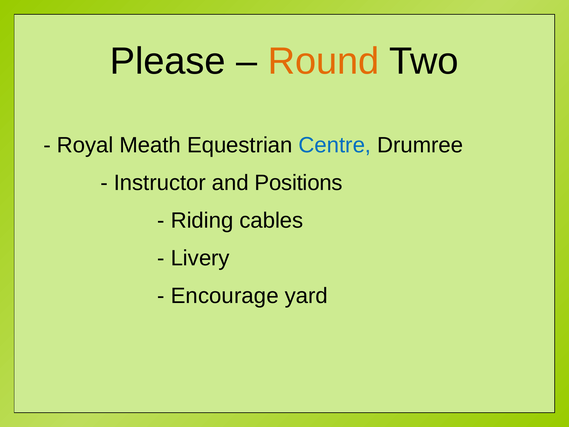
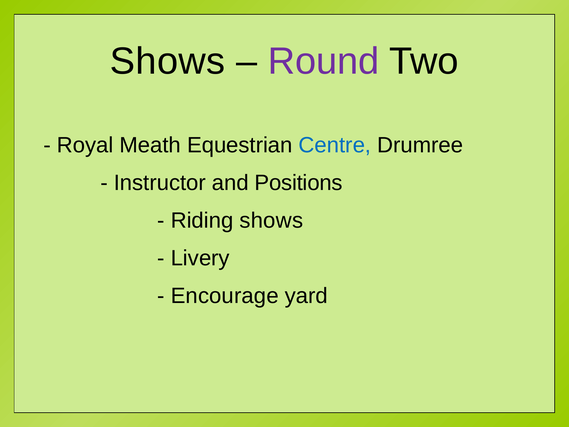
Please: Please -> Shows (168, 61)
Round colour: orange -> purple (324, 61)
Riding cables: cables -> shows (271, 220)
